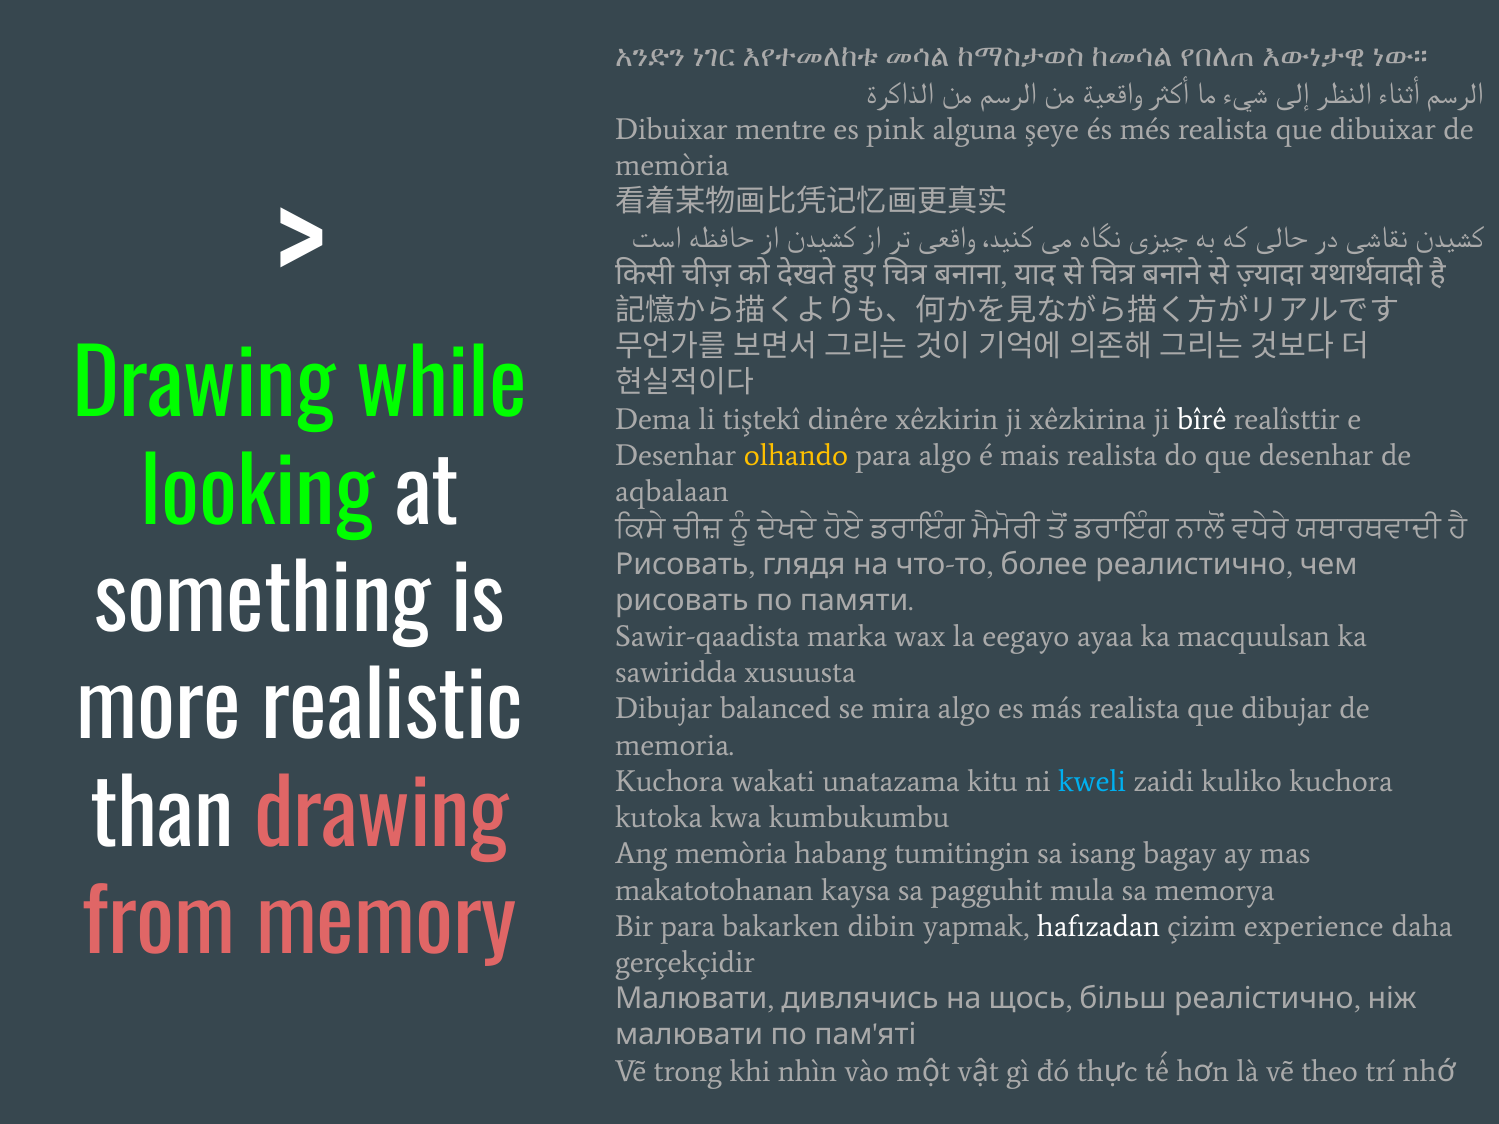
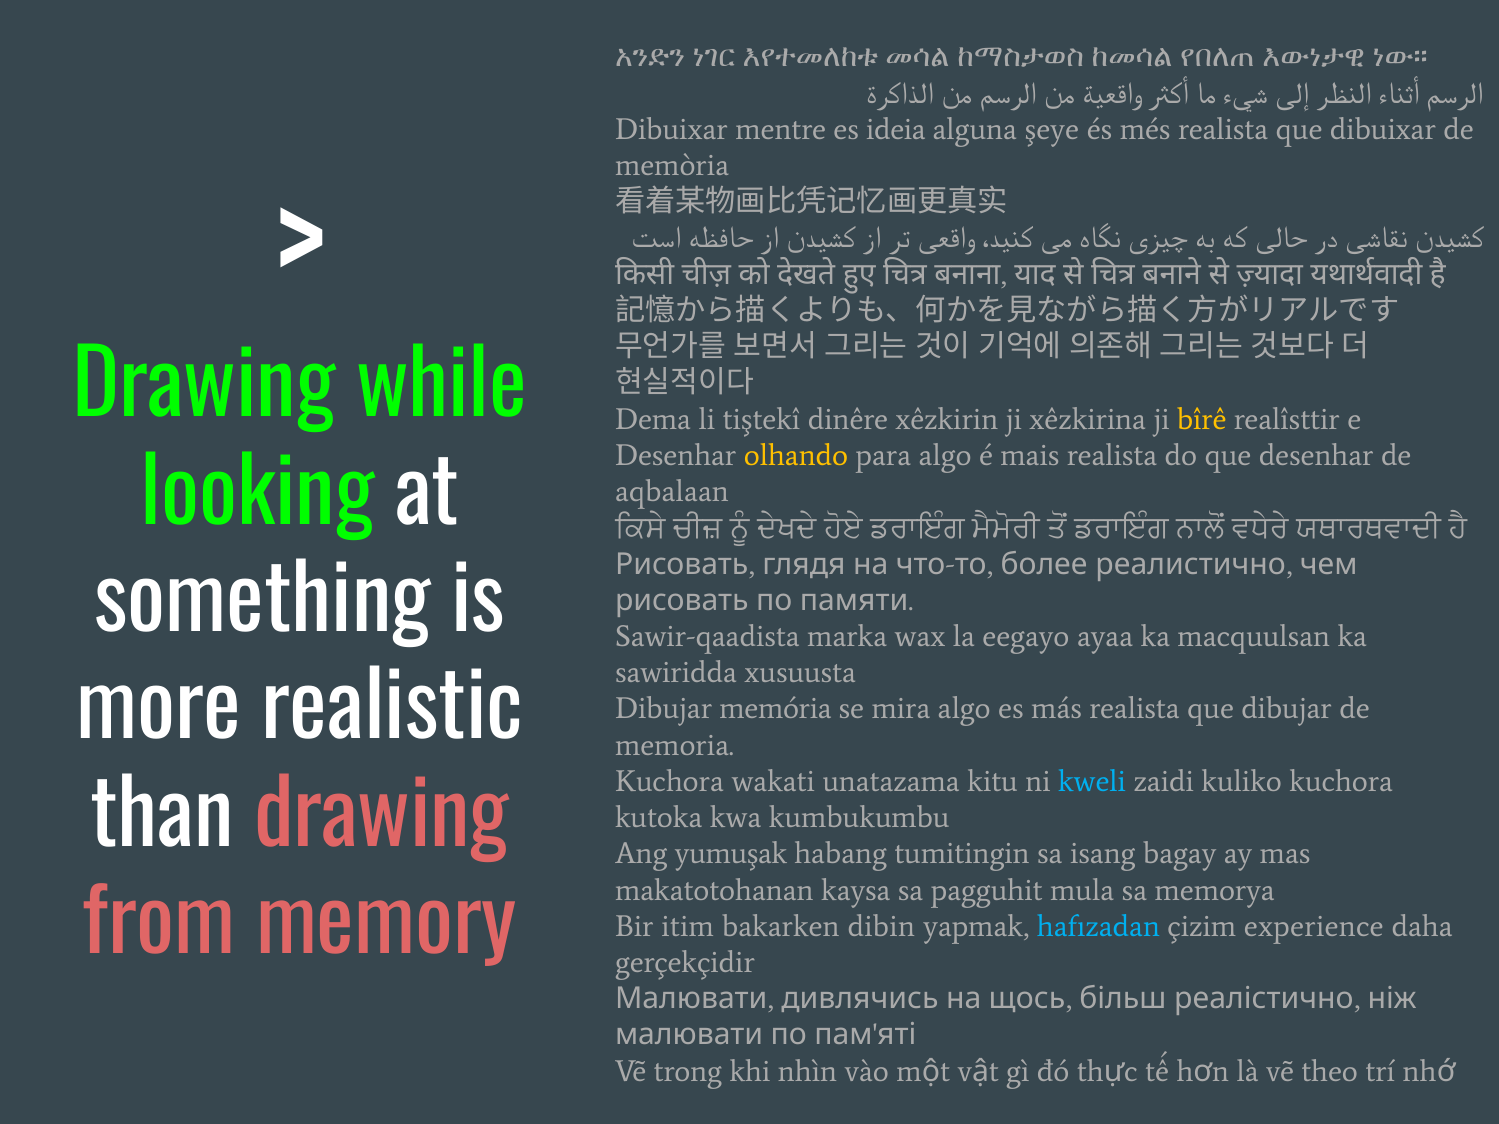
pink: pink -> ideia (896, 129)
bîrê colour: white -> yellow (1202, 419)
balanced: balanced -> memória (776, 709)
Ang memòria: memòria -> yumuşak (731, 854)
Bir para: para -> itim (688, 927)
hafızadan colour: white -> light blue (1098, 927)
